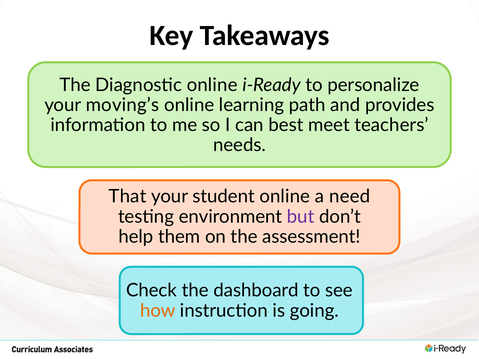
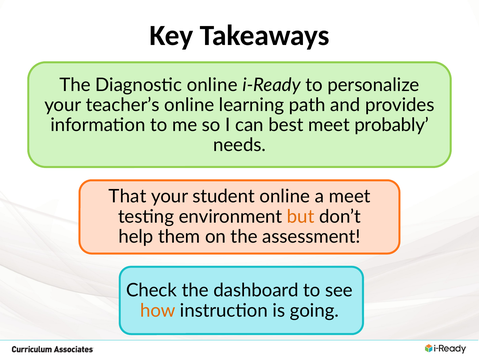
moving’s: moving’s -> teacher’s (123, 105)
teachers: teachers -> probably (392, 125)
a need: need -> meet (350, 197)
but colour: purple -> orange (301, 217)
